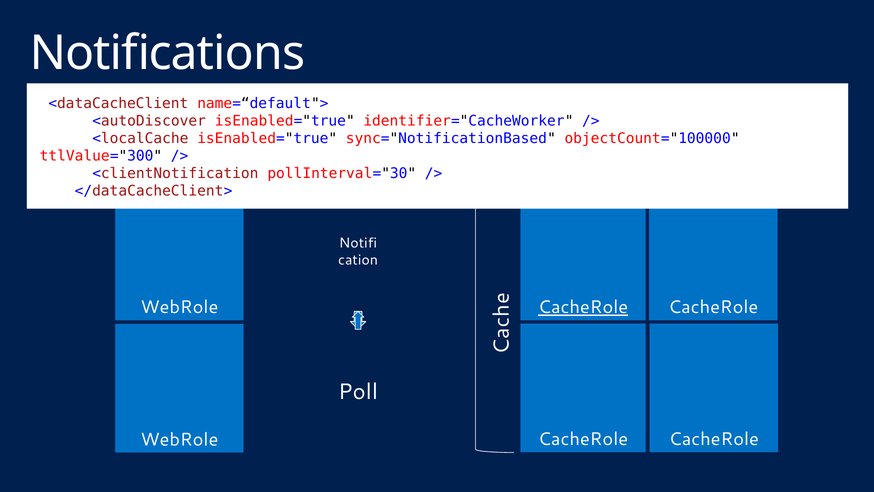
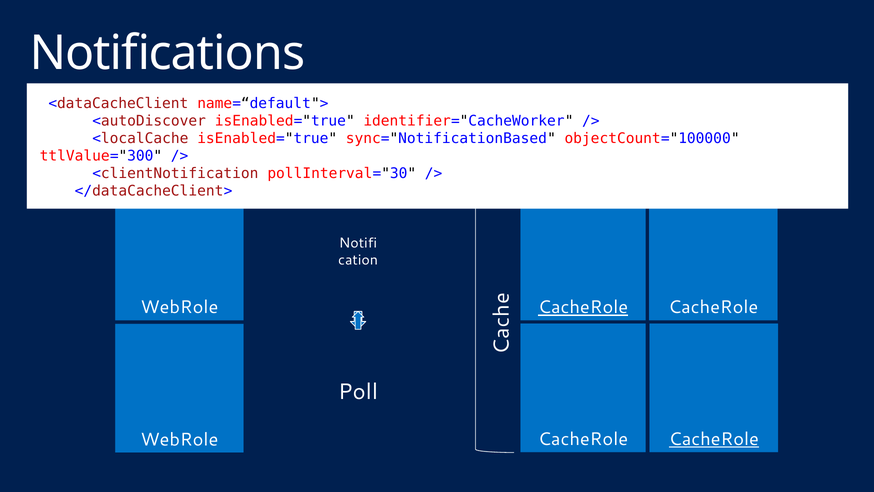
CacheRole underline: none -> present (714, 439)
